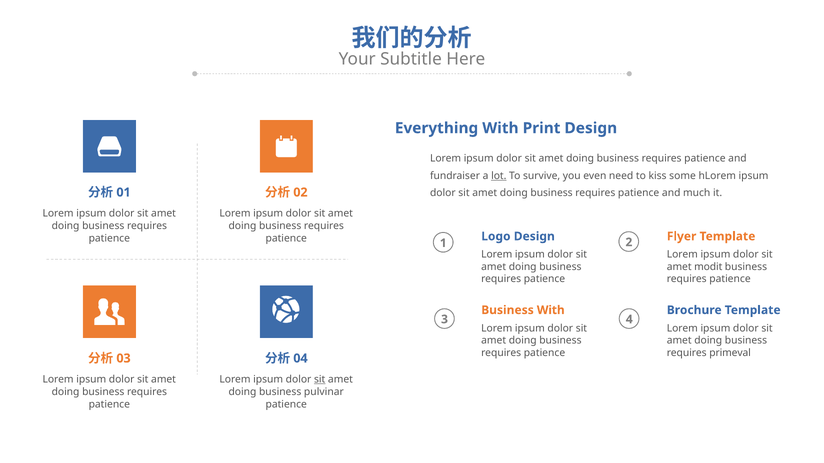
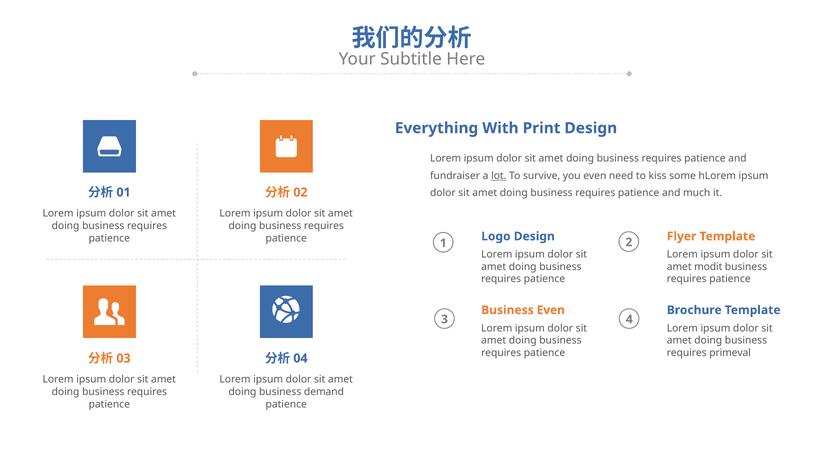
Business With: With -> Even (551, 310)
sit underline: present -> none (320, 380)
pulvinar: pulvinar -> demand (324, 392)
